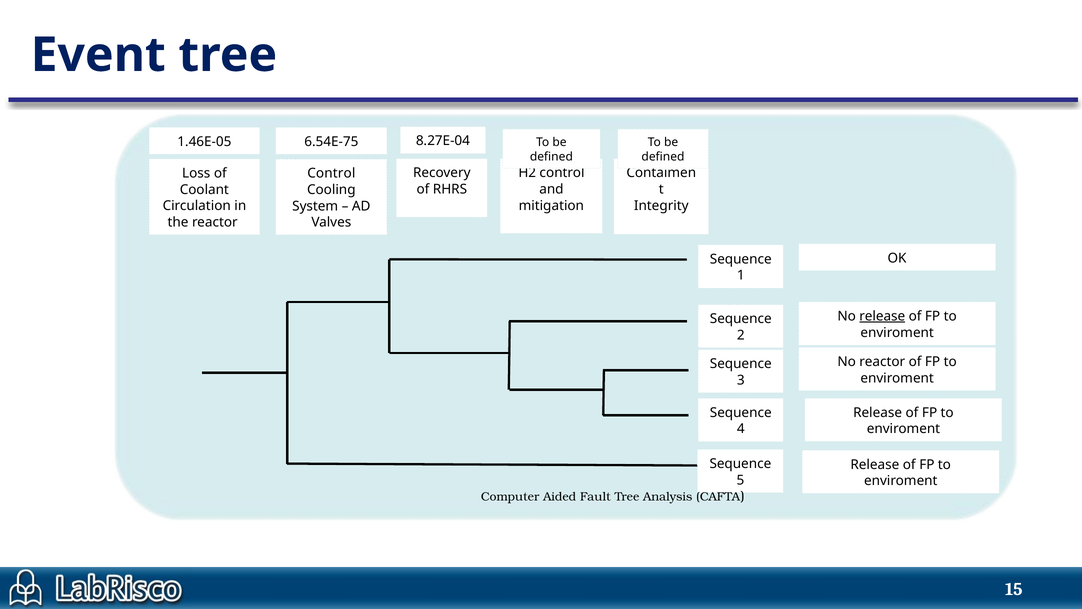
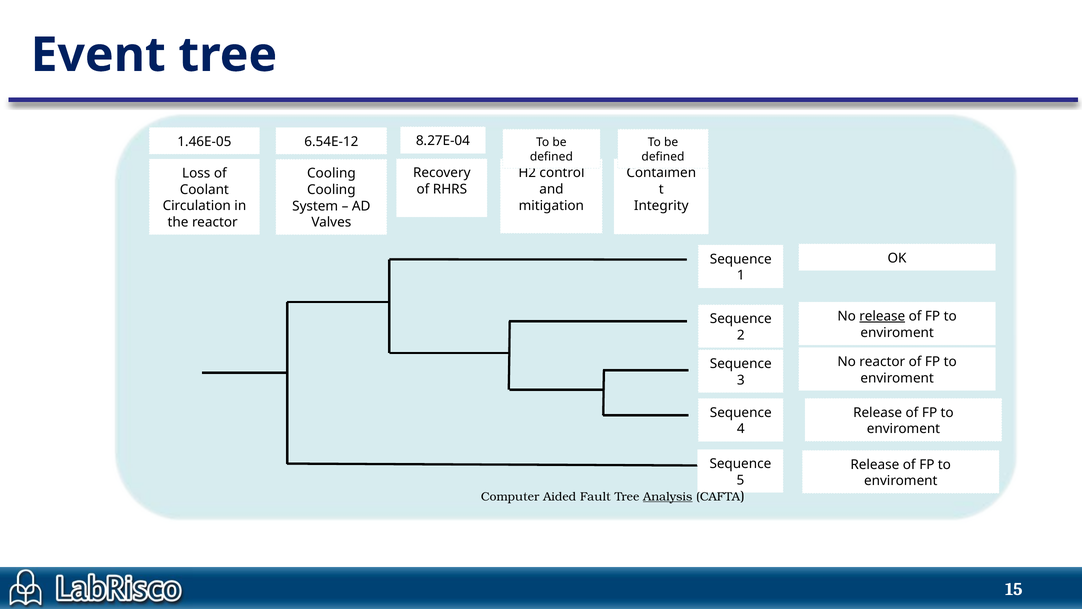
6.54E-75: 6.54E-75 -> 6.54E-12 (331, 142)
Control: Control -> Cooling (331, 173)
Analysis underline: none -> present (668, 496)
